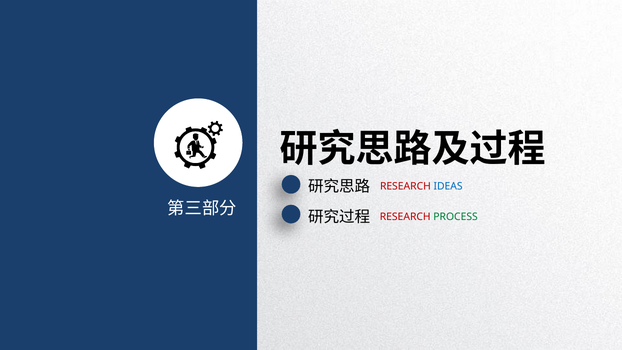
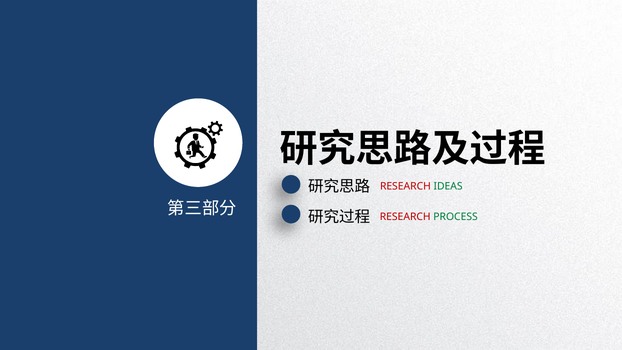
IDEAS colour: blue -> green (448, 186)
